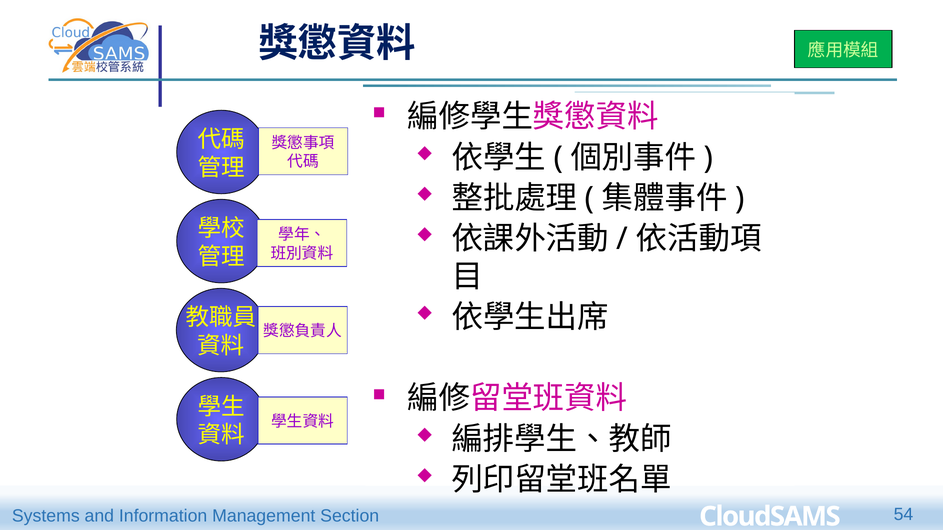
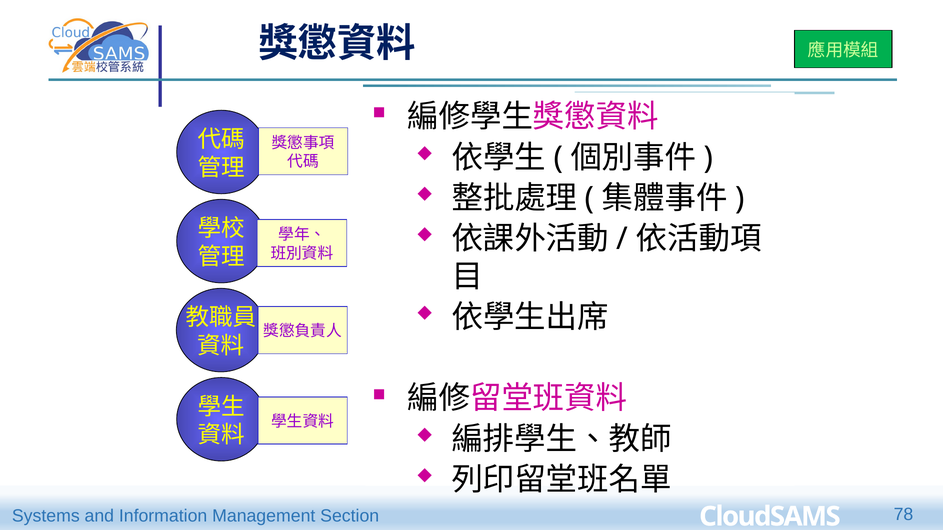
54: 54 -> 78 (904, 515)
